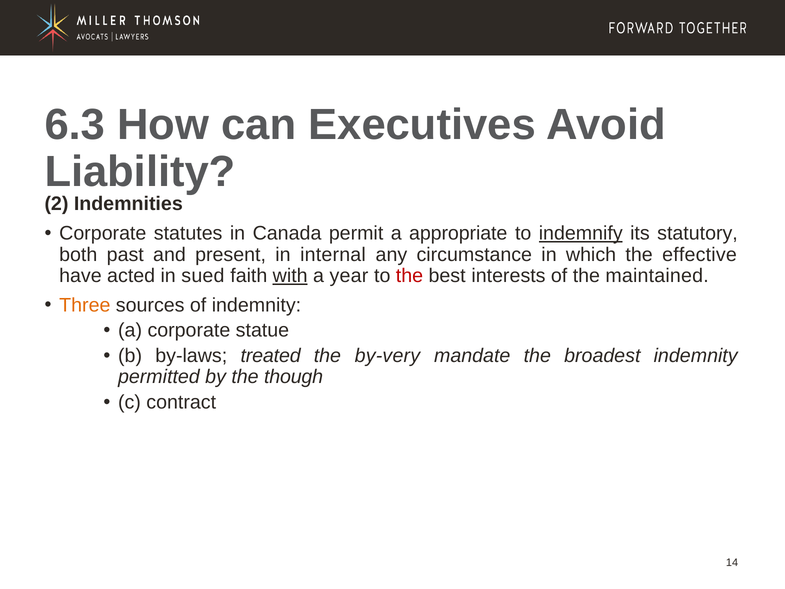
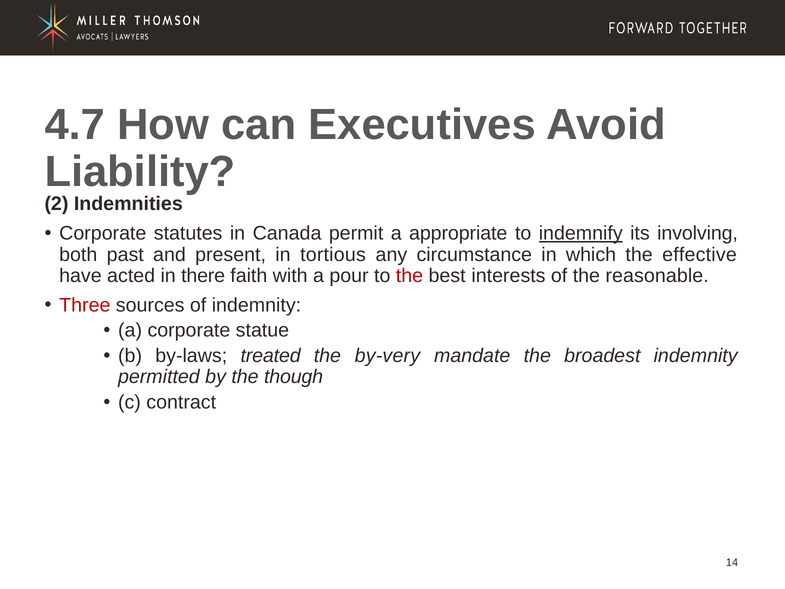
6.3: 6.3 -> 4.7 (75, 125)
statutory: statutory -> involving (698, 233)
internal: internal -> tortious (333, 254)
sued: sued -> there (203, 276)
with underline: present -> none (290, 276)
year: year -> pour (349, 276)
maintained: maintained -> reasonable (657, 276)
Three colour: orange -> red (85, 305)
